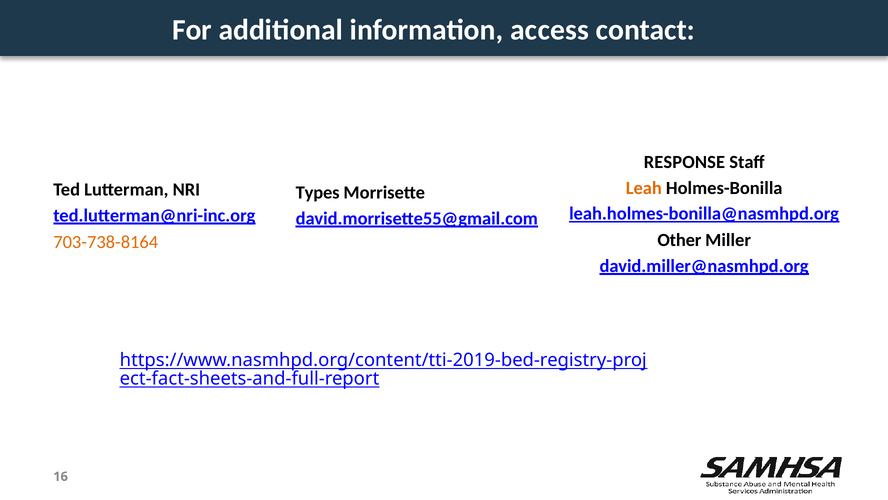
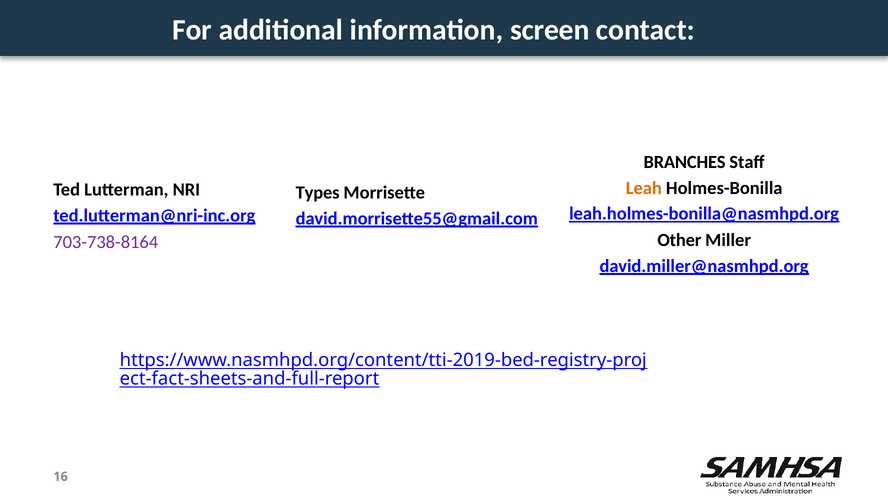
access: access -> screen (550, 30)
RESPONSE: RESPONSE -> BRANCHES (685, 162)
703-738-8164 colour: orange -> purple (106, 242)
